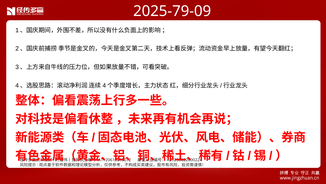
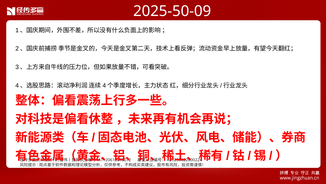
2025-79-09: 2025-79-09 -> 2025-50-09 (172, 11)
